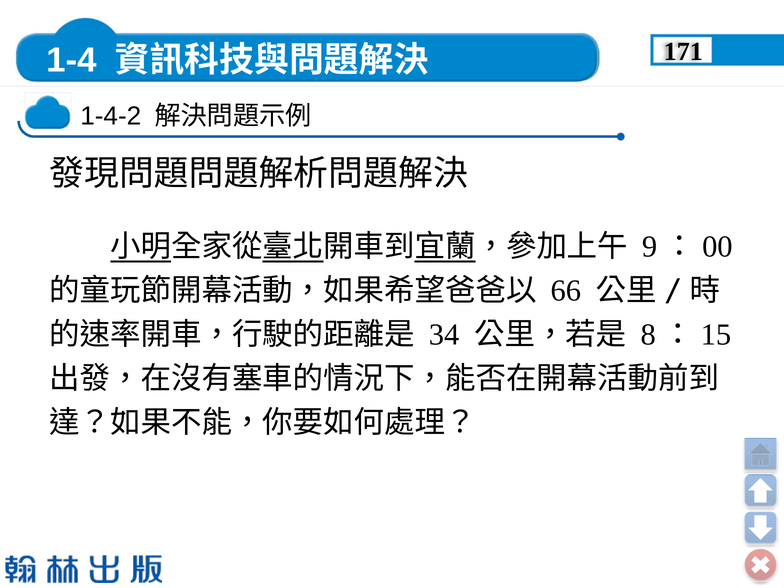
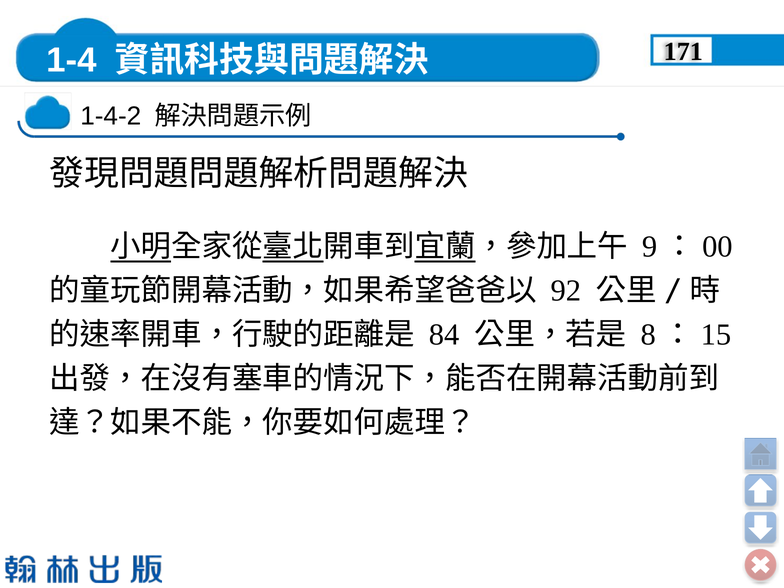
66: 66 -> 92 (566, 291)
34: 34 -> 84 (444, 335)
